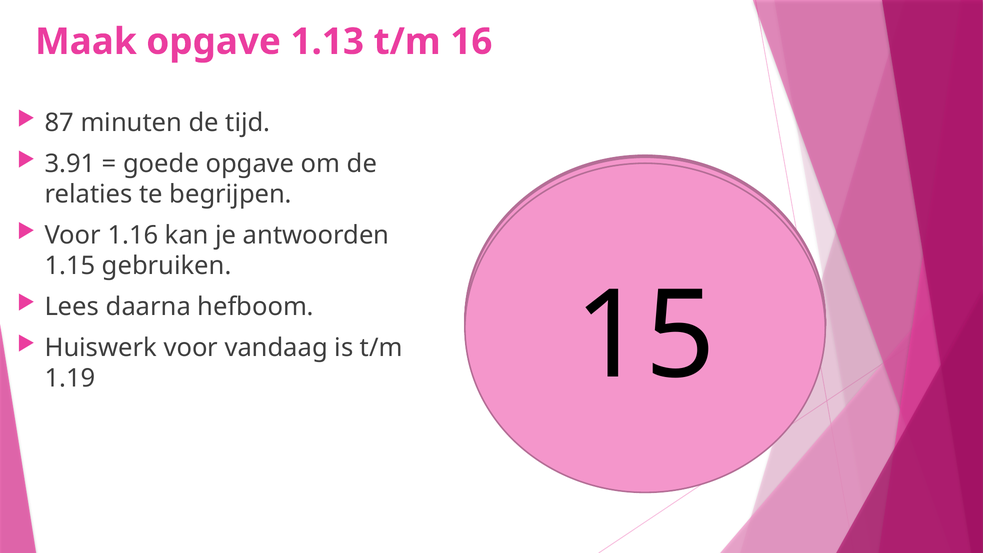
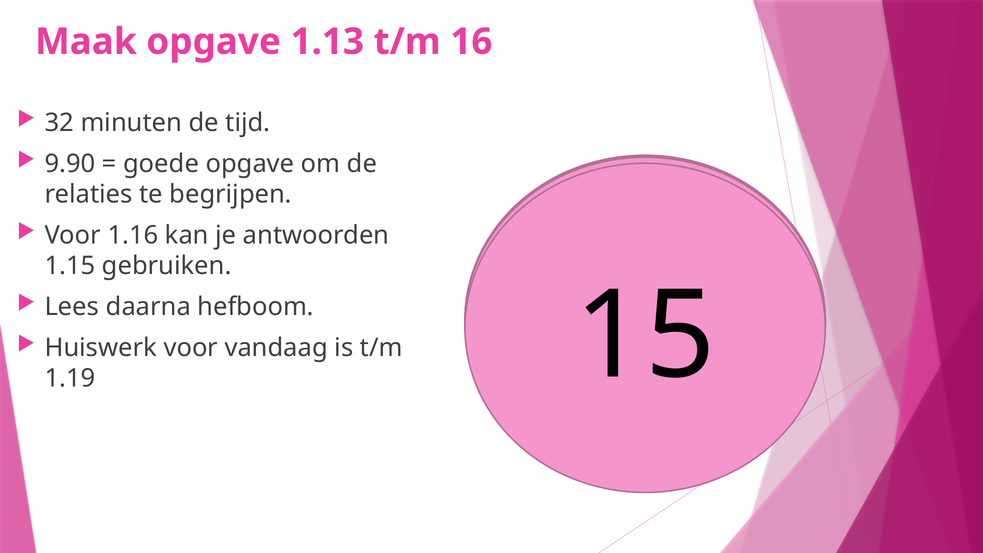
87: 87 -> 32 (59, 123)
3.91: 3.91 -> 9.90 (70, 164)
